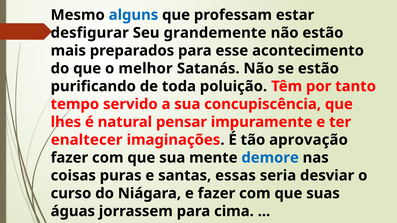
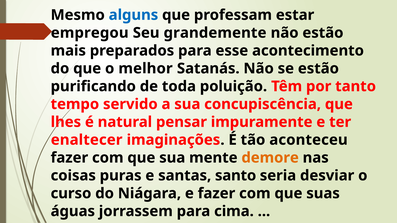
desfigurar: desfigurar -> empregou (90, 33)
aprovação: aprovação -> aconteceu (309, 140)
demore colour: blue -> orange (270, 158)
essas: essas -> santo (236, 176)
